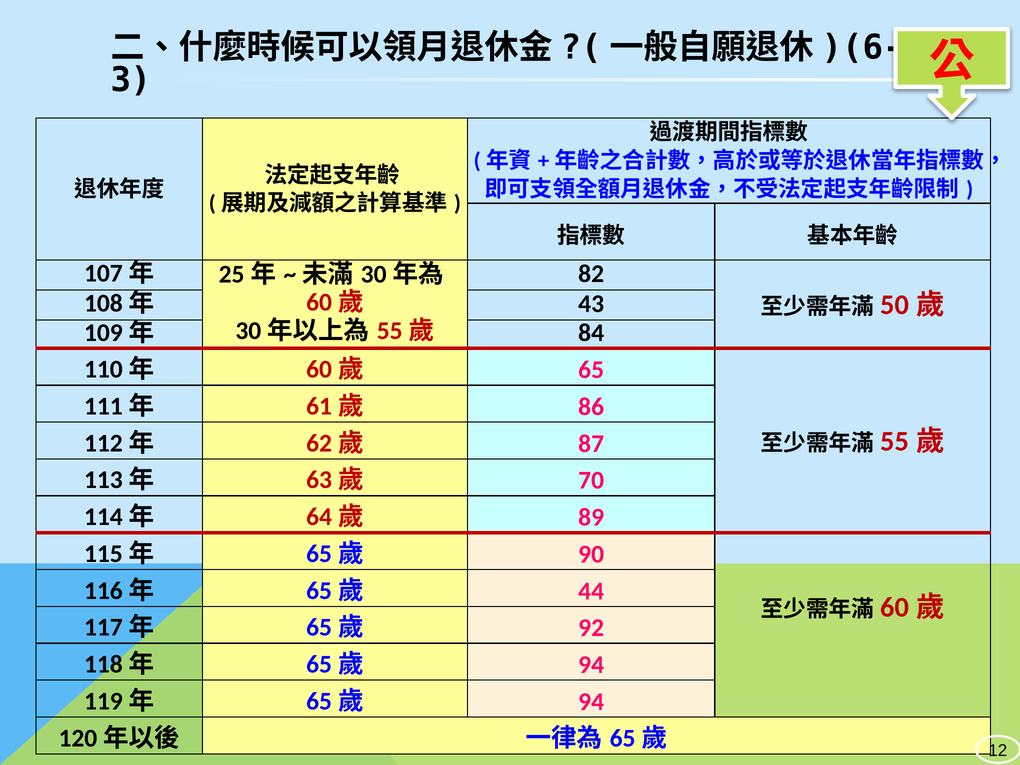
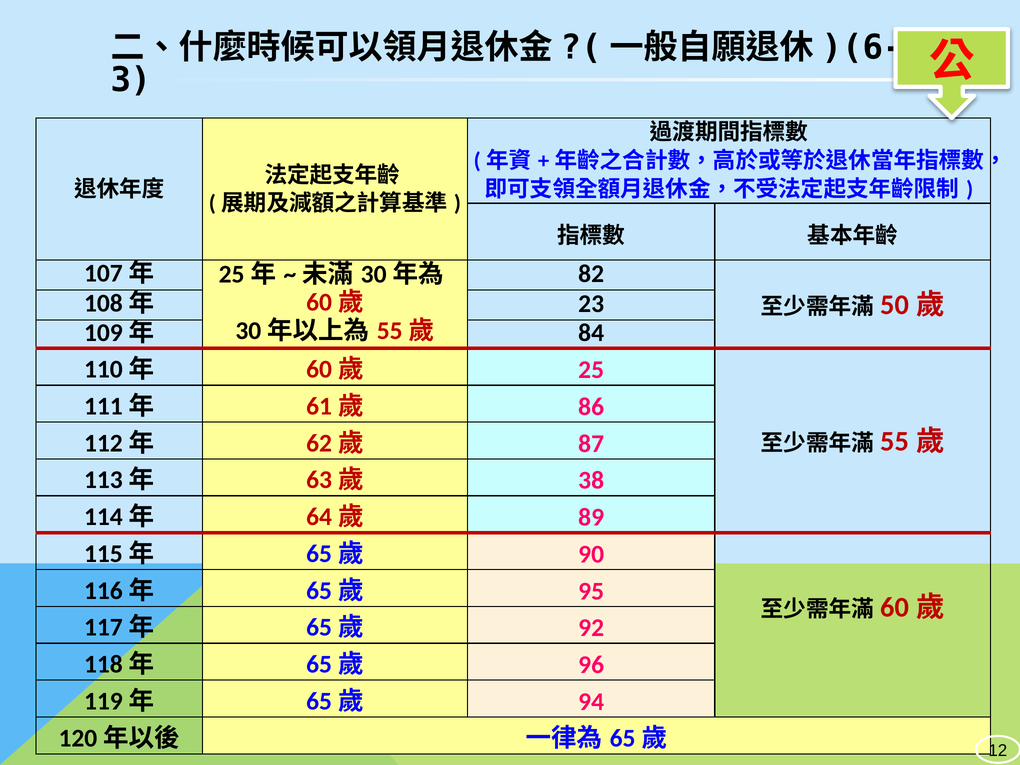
43: 43 -> 23 (591, 304)
65: 65 -> 25 (591, 370)
70: 70 -> 38 (591, 481)
44: 44 -> 95 (591, 591)
94: 94 -> 96 (591, 665)
